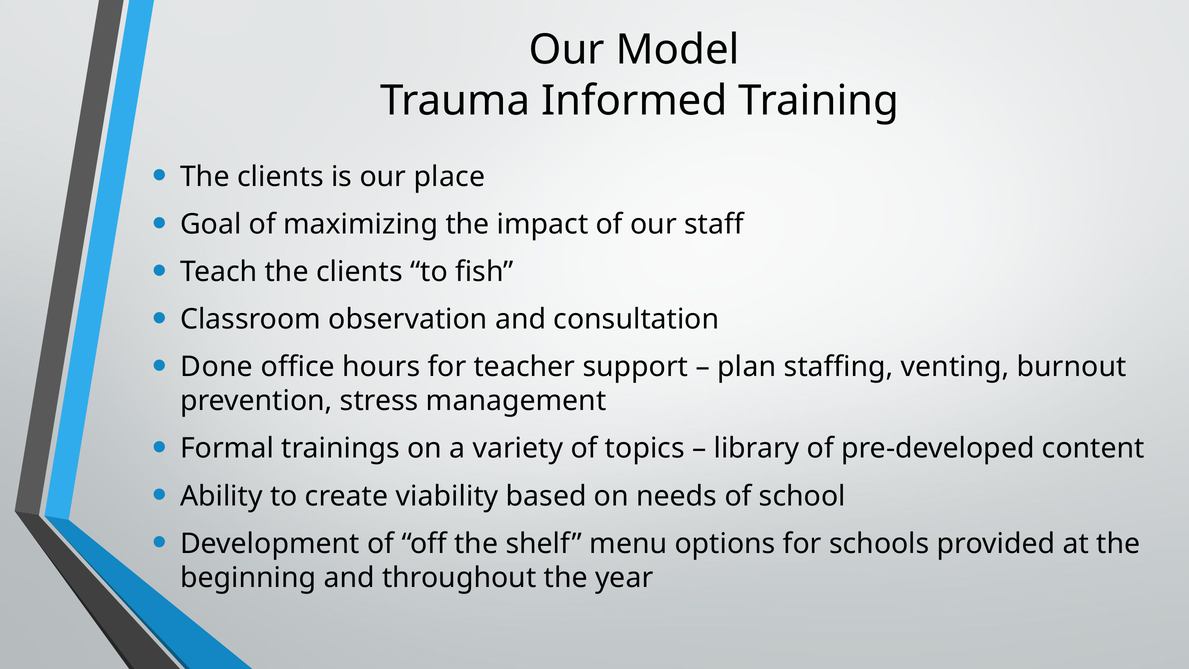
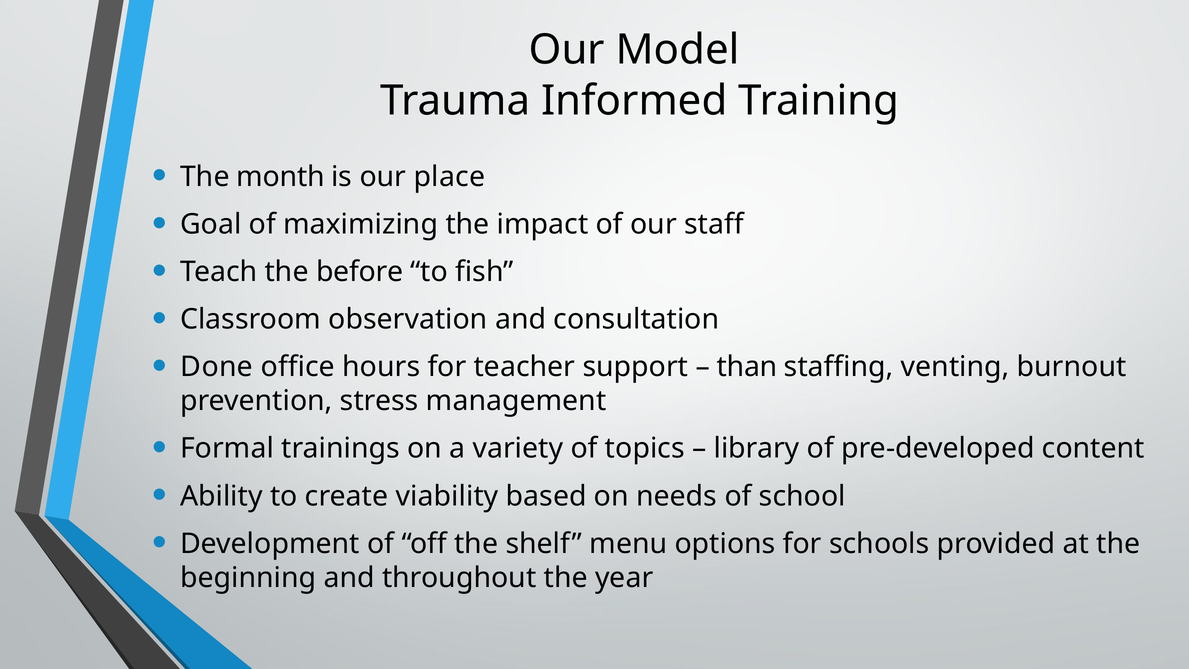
clients: clients -> month (281, 177)
Teach the clients: clients -> before (360, 272)
plan: plan -> than (747, 367)
